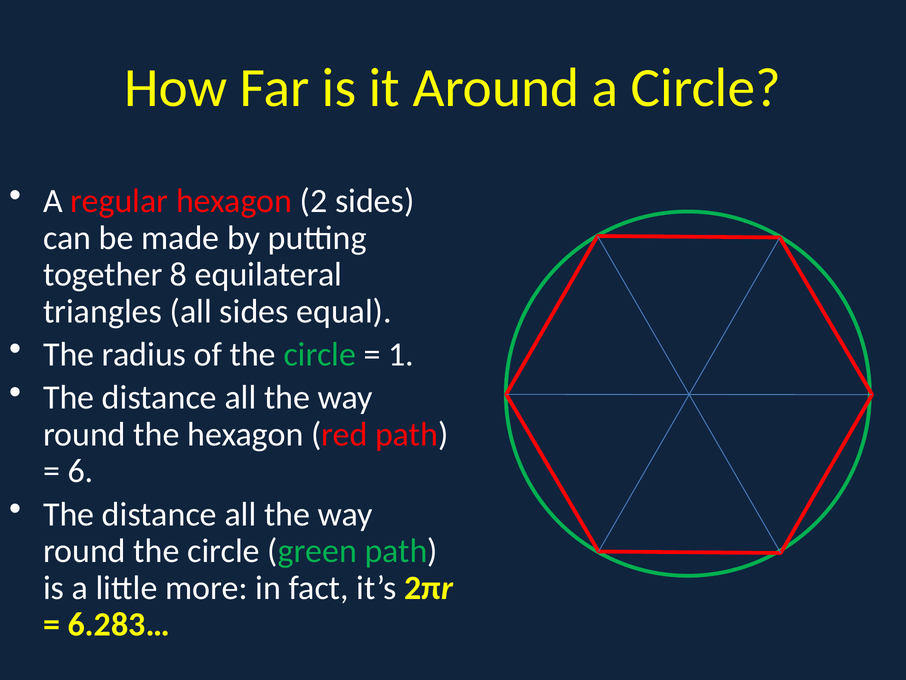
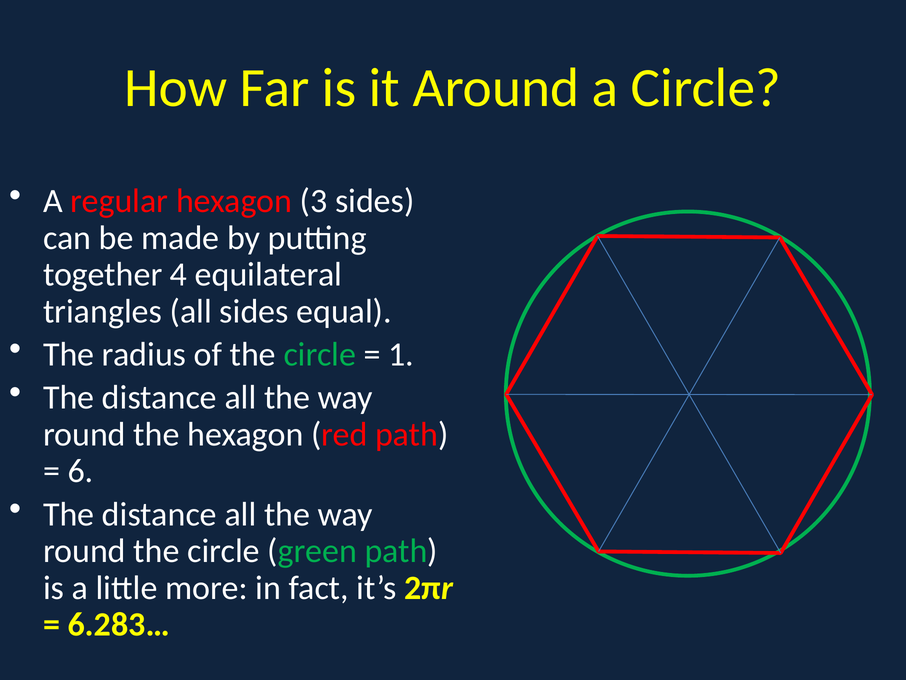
2: 2 -> 3 (314, 201)
8: 8 -> 4 (179, 274)
